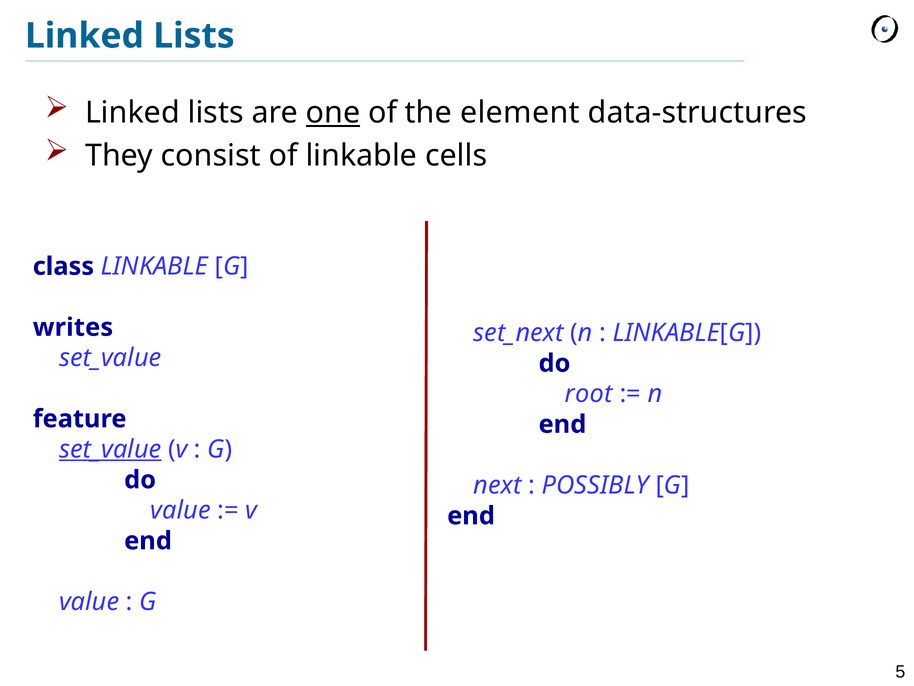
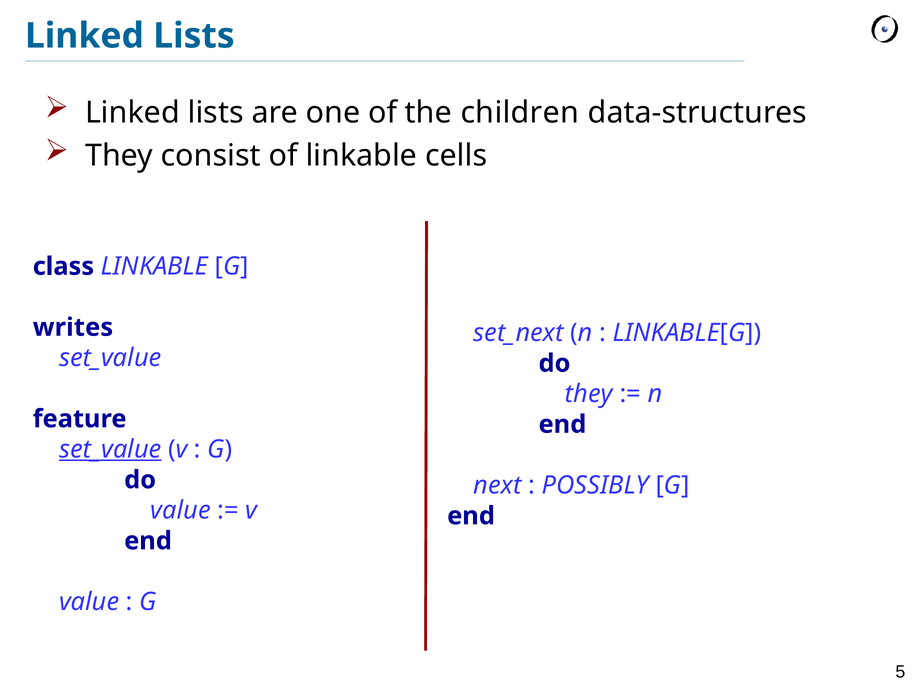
one underline: present -> none (333, 113)
element: element -> children (520, 113)
root: root -> they (589, 394)
